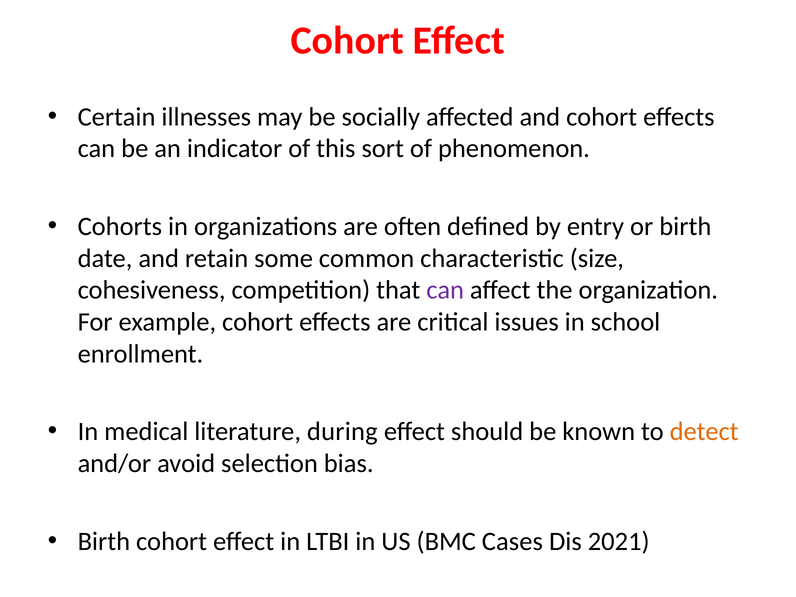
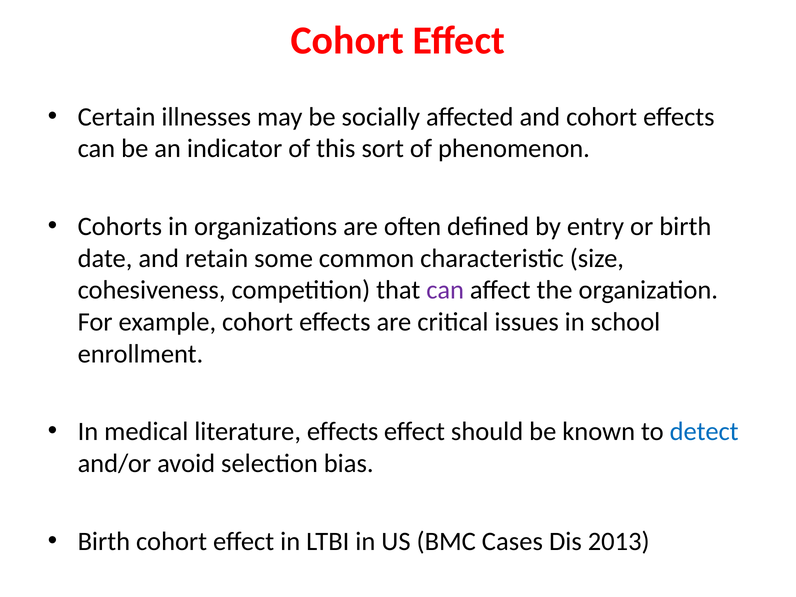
literature during: during -> effects (343, 432)
detect colour: orange -> blue (704, 432)
2021: 2021 -> 2013 (619, 541)
